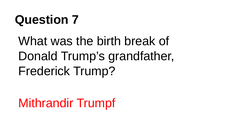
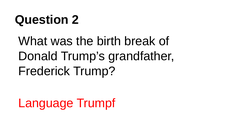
7: 7 -> 2 (75, 20)
Mithrandir: Mithrandir -> Language (46, 103)
